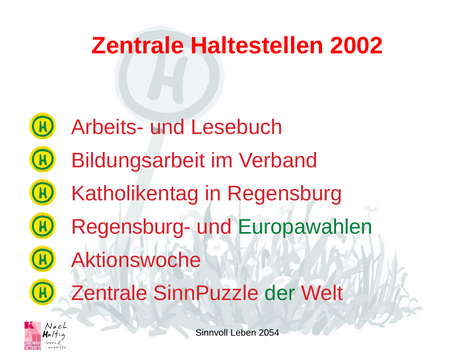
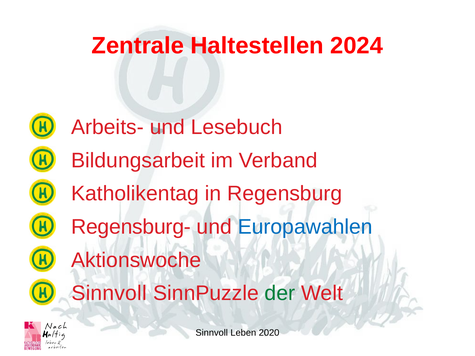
2002: 2002 -> 2024 (357, 46)
Europawahlen colour: green -> blue (305, 227)
Zentrale: Zentrale -> Sinnvoll (109, 294)
2054: 2054 -> 2020 (269, 333)
